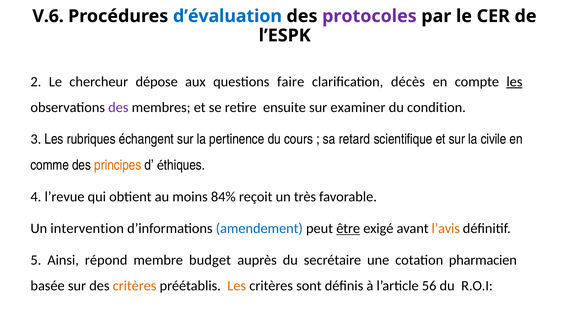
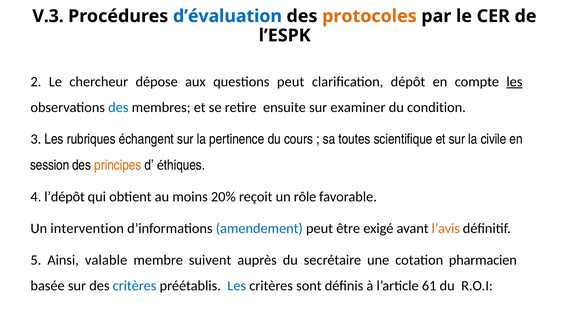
V.6: V.6 -> V.3 (48, 16)
protocoles colour: purple -> orange (369, 16)
questions faire: faire -> peut (291, 82)
décès: décès -> dépôt (408, 82)
des colour: purple -> blue (118, 108)
retard: retard -> toutes (355, 139)
comme: comme -> session (50, 165)
l’revue: l’revue -> l’dépôt (65, 197)
84%: 84% -> 20% (223, 197)
très: très -> rôle (305, 197)
être underline: present -> none (348, 229)
répond: répond -> valable (106, 260)
budget: budget -> suivent (210, 260)
critères colour: orange -> blue (135, 286)
Les colour: orange -> blue (237, 286)
56: 56 -> 61 (429, 286)
